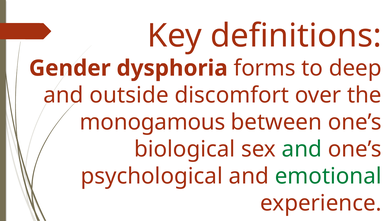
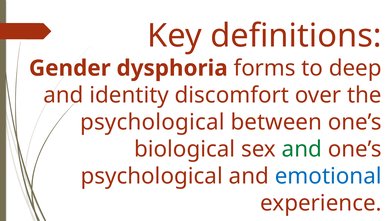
outside: outside -> identity (129, 95)
monogamous: monogamous -> psychological (152, 122)
emotional colour: green -> blue (328, 176)
